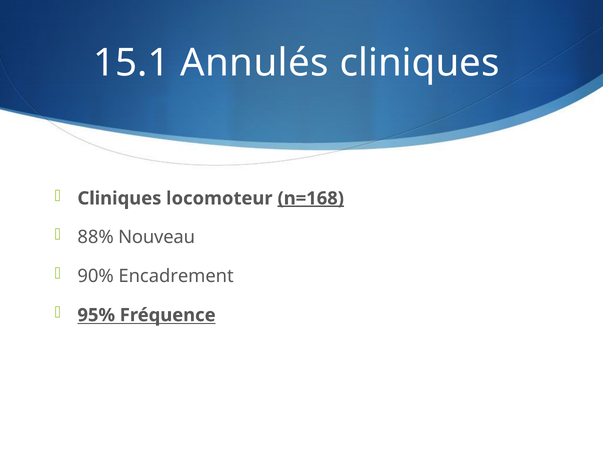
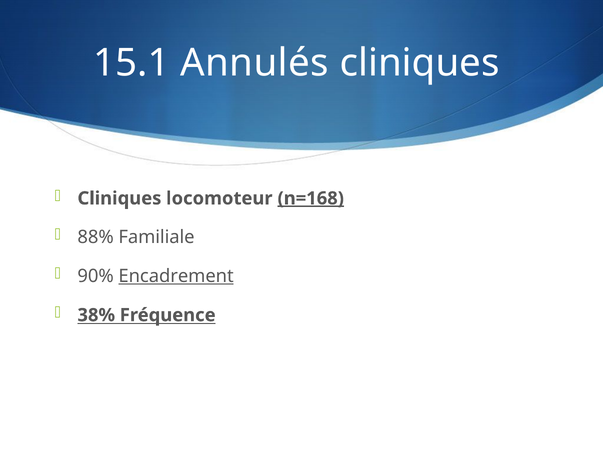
Nouveau: Nouveau -> Familiale (157, 237)
Encadrement underline: none -> present (176, 276)
95%: 95% -> 38% (96, 315)
